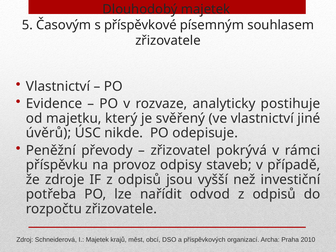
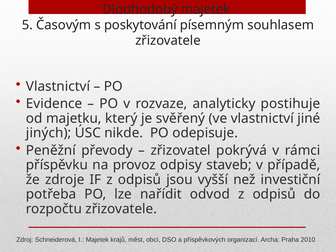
příspěvkové: příspěvkové -> poskytování (140, 25)
úvěrů: úvěrů -> jiných (49, 133)
